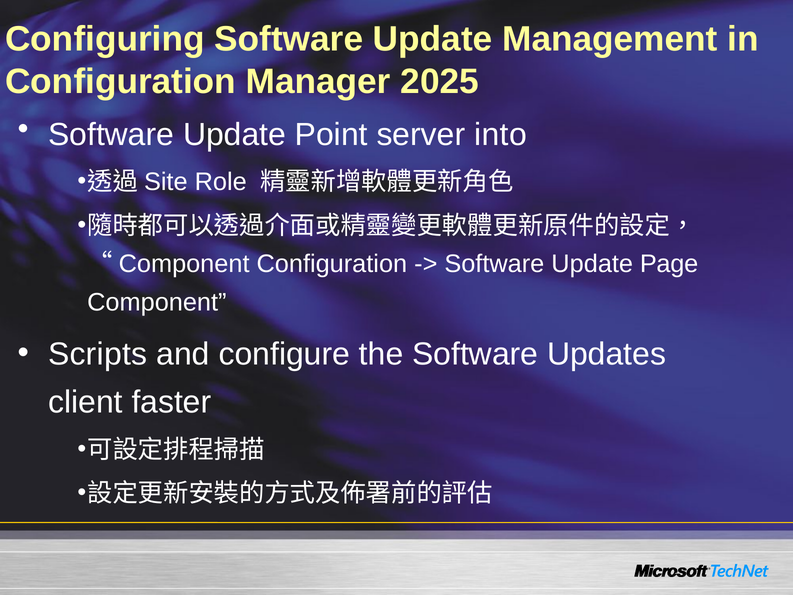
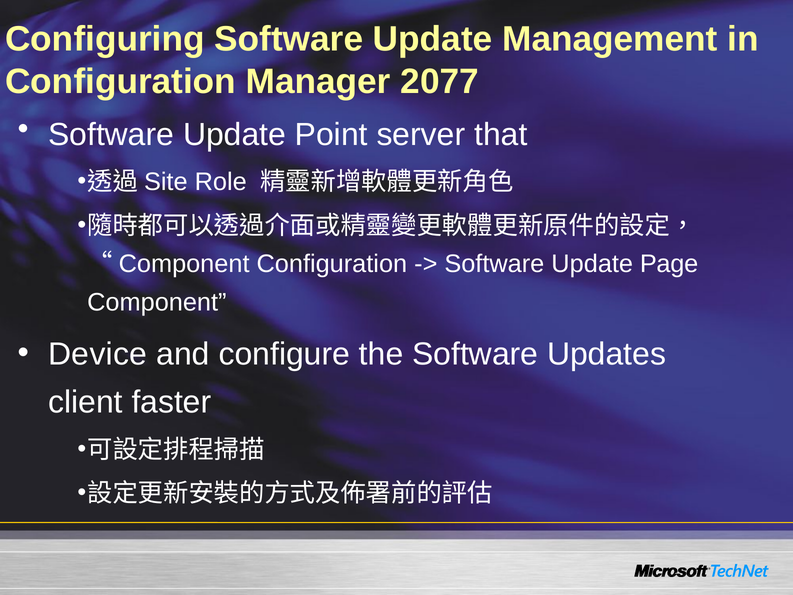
2025: 2025 -> 2077 (440, 81)
into: into -> that (501, 134)
Scripts: Scripts -> Device (98, 354)
